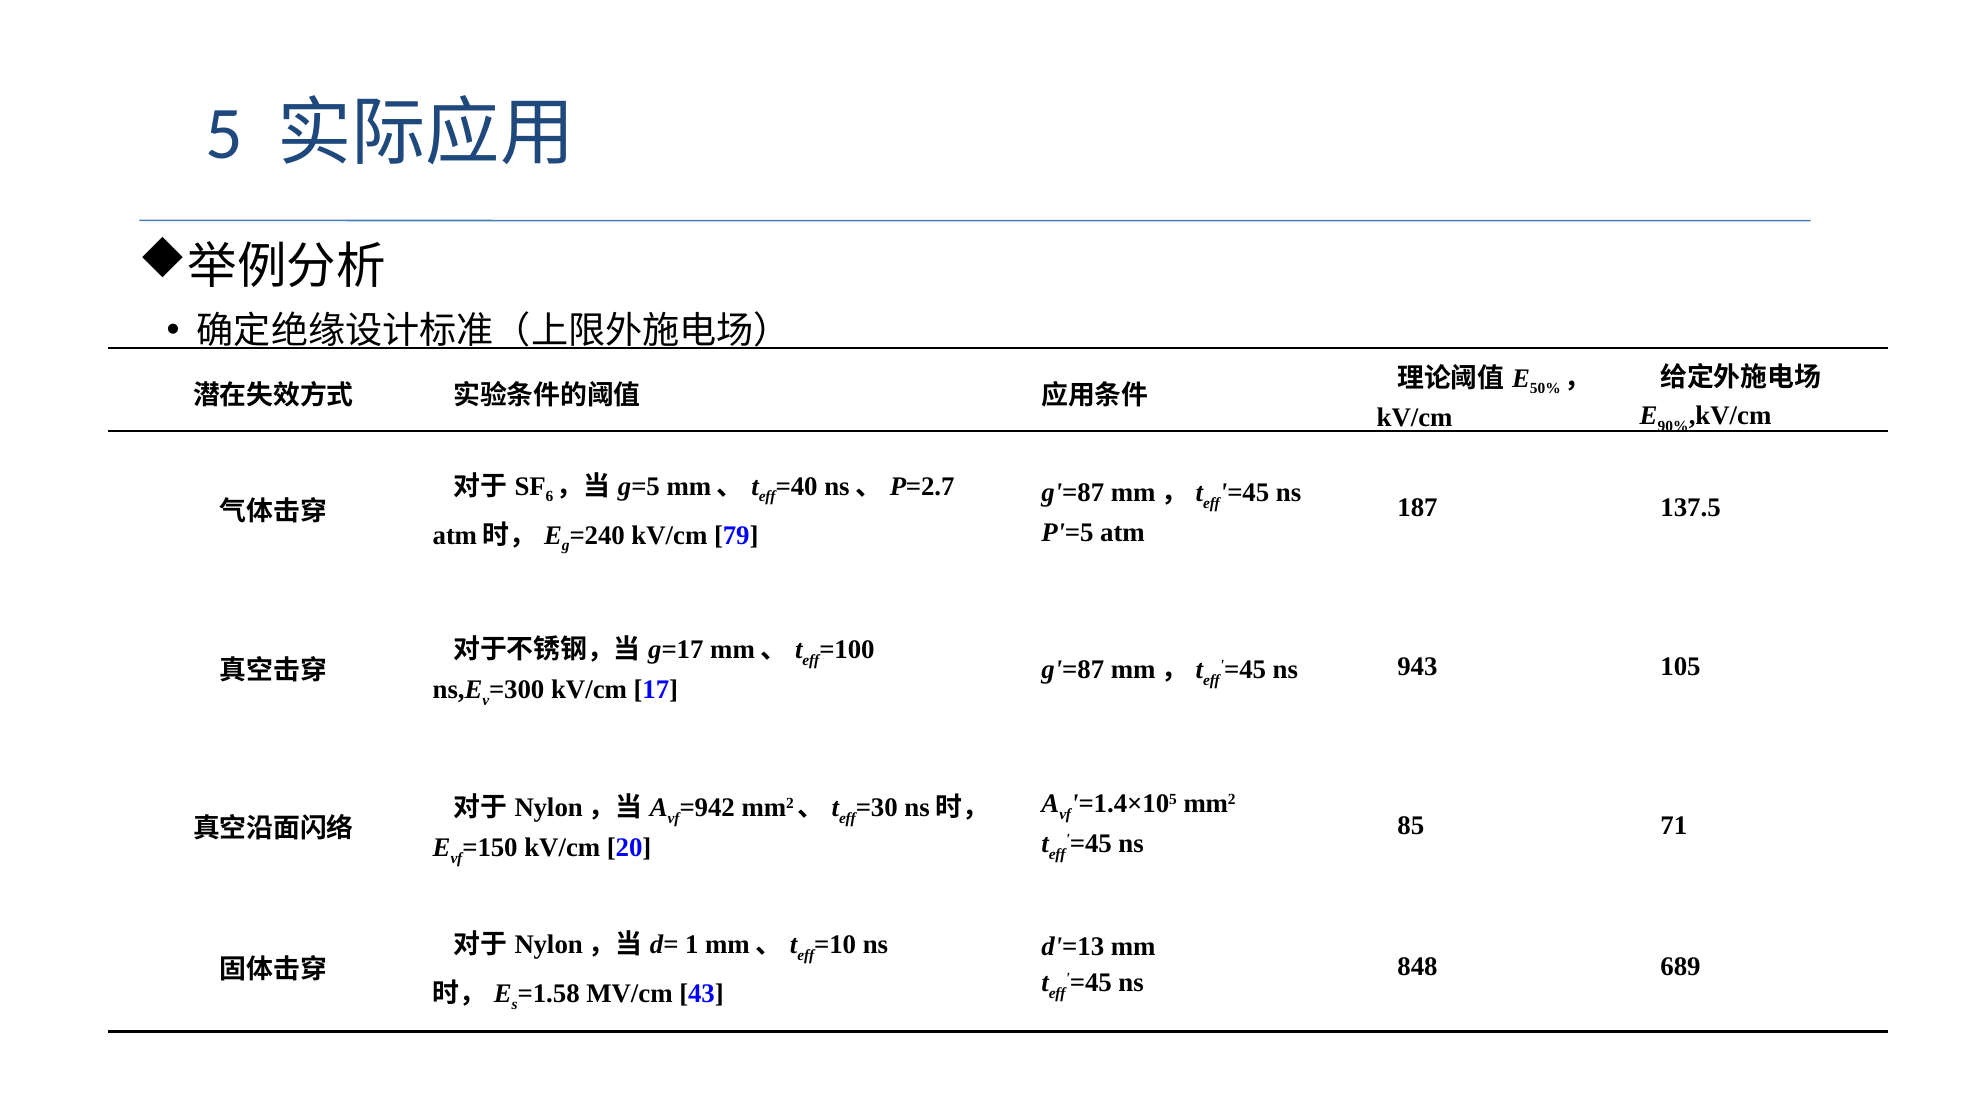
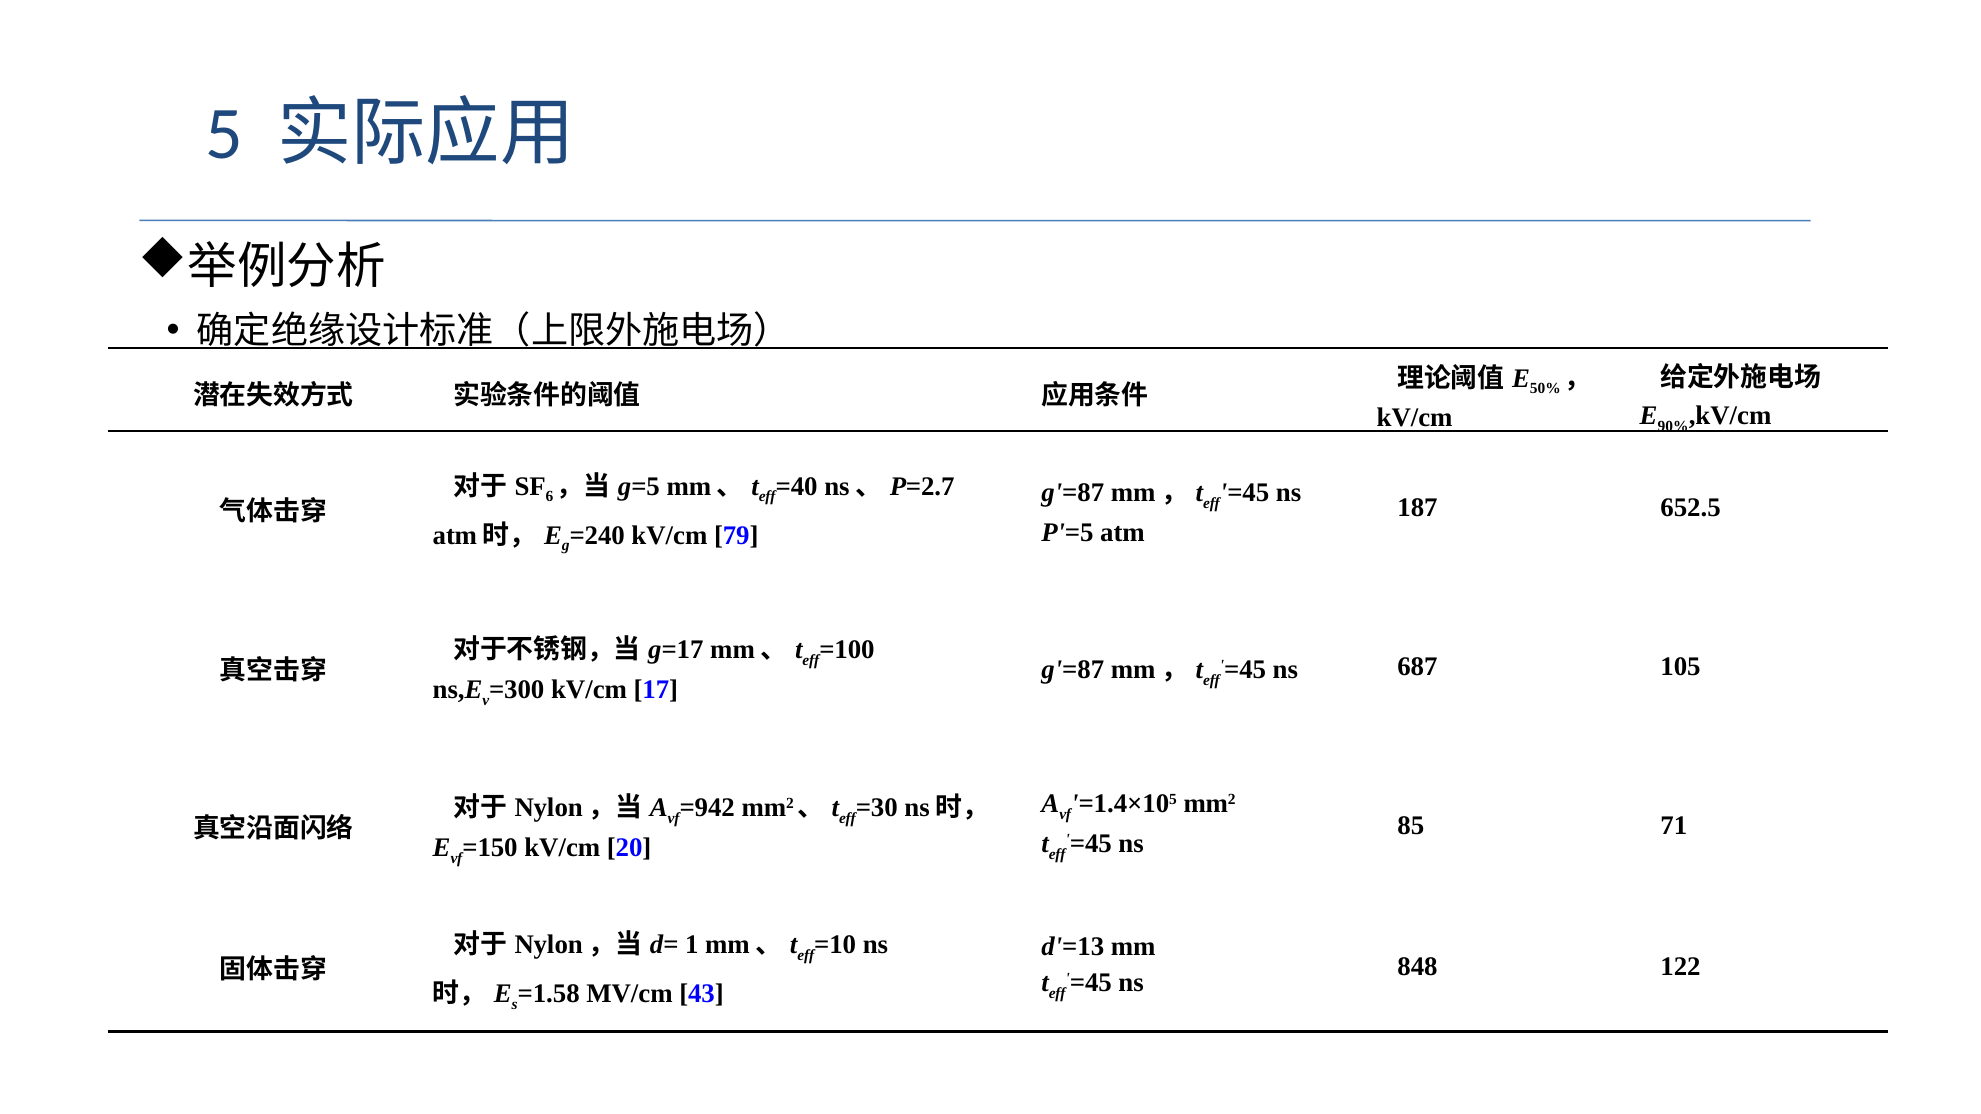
137.5: 137.5 -> 652.5 (1691, 508)
943: 943 -> 687 (1417, 667)
689: 689 -> 122 (1680, 967)
